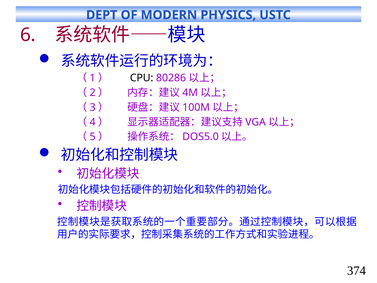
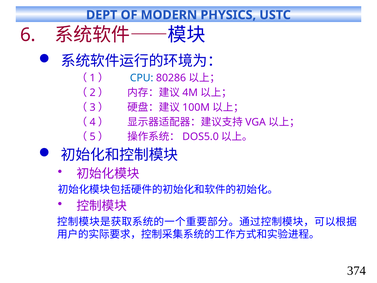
CPU colour: black -> blue (142, 78)
